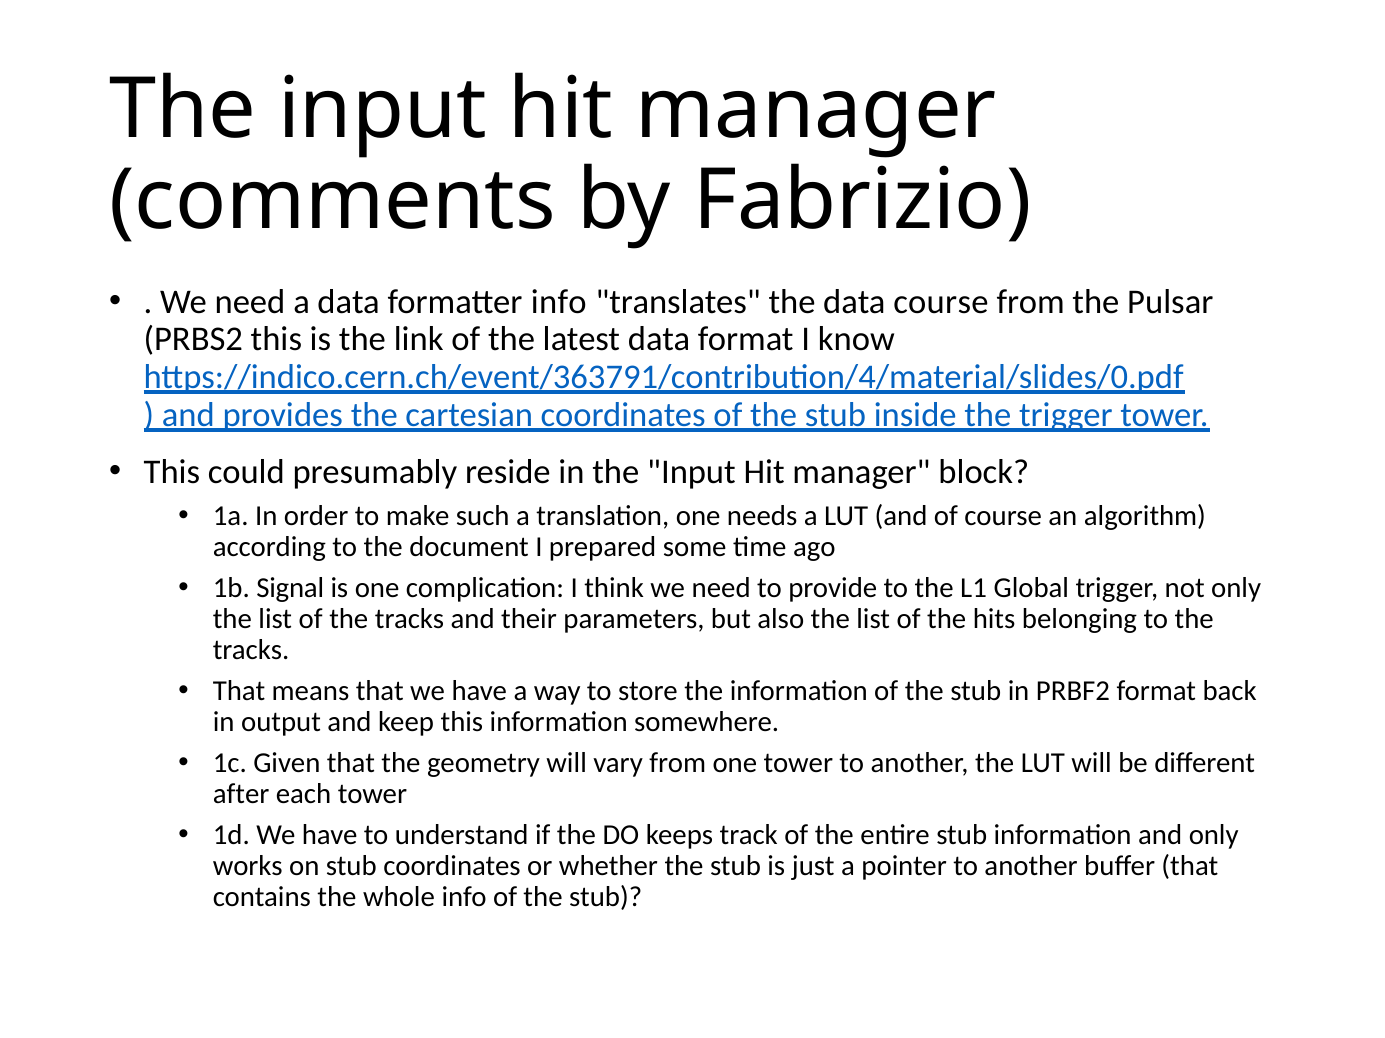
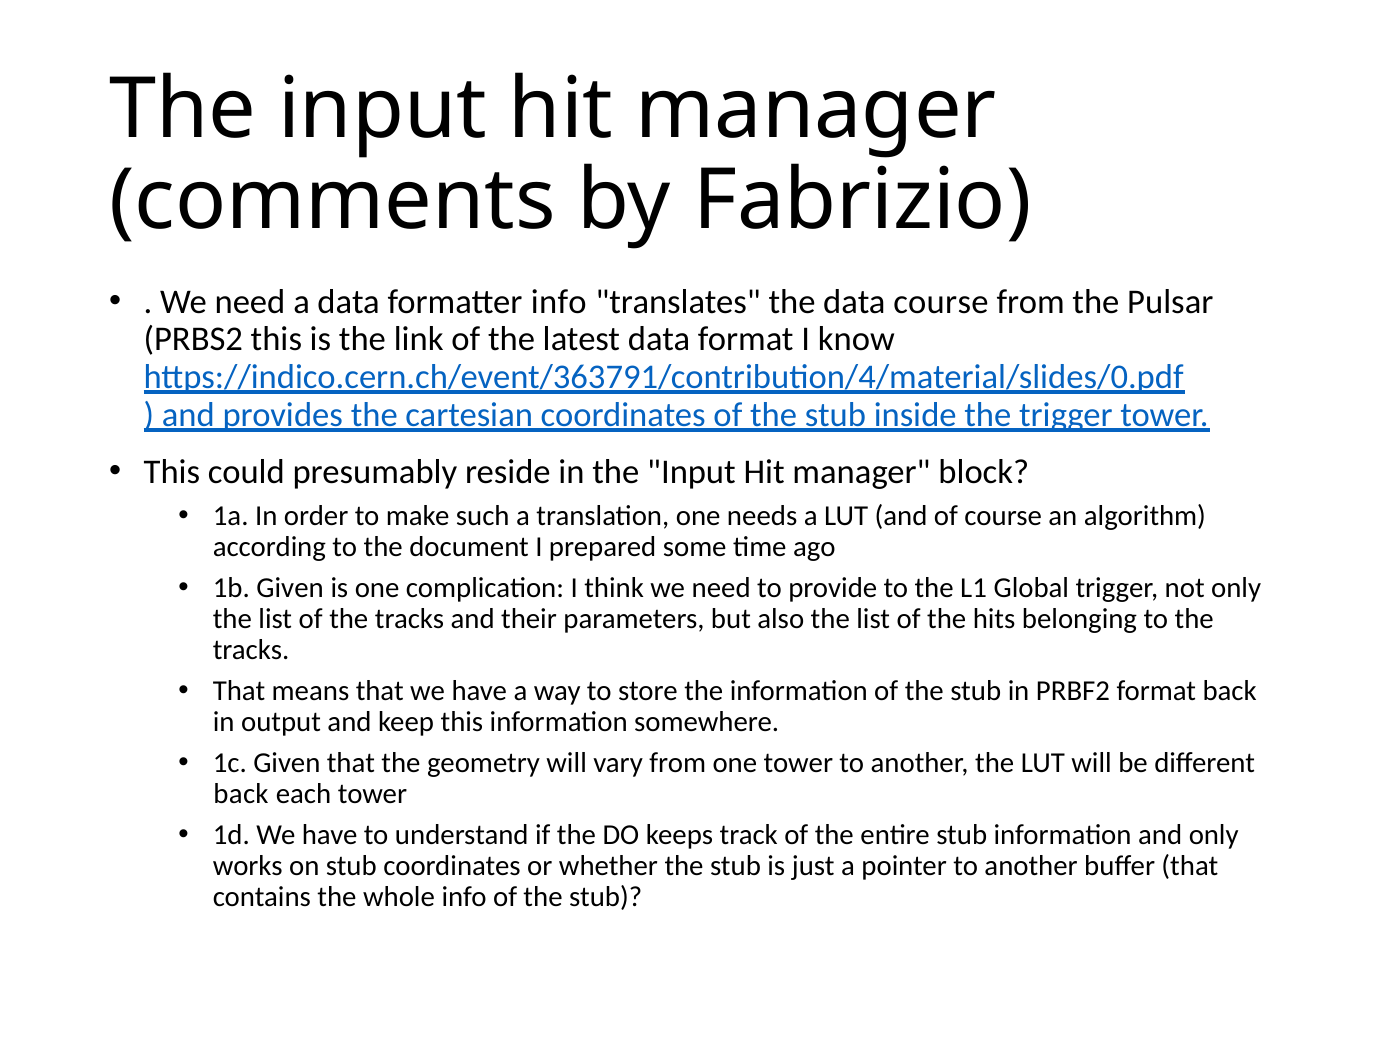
1b Signal: Signal -> Given (290, 588)
after: after -> back (241, 794)
